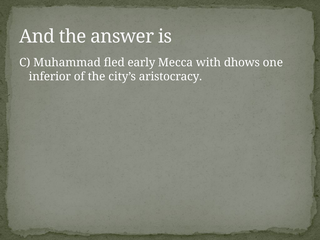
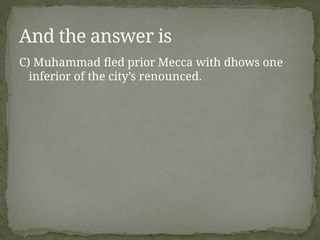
early: early -> prior (141, 63)
aristocracy: aristocracy -> renounced (170, 77)
